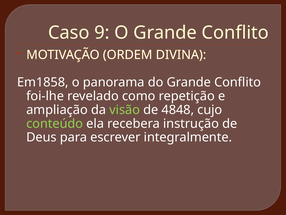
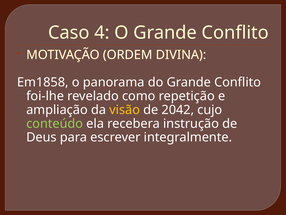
9: 9 -> 4 (102, 33)
visão colour: light green -> yellow (125, 110)
4848: 4848 -> 2042 (178, 110)
